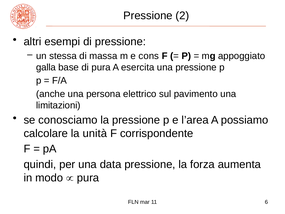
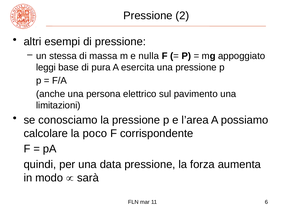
cons: cons -> nulla (149, 56)
galla: galla -> leggi (46, 67)
unità: unità -> poco (95, 133)
pura: pura -> sarà (88, 178)
